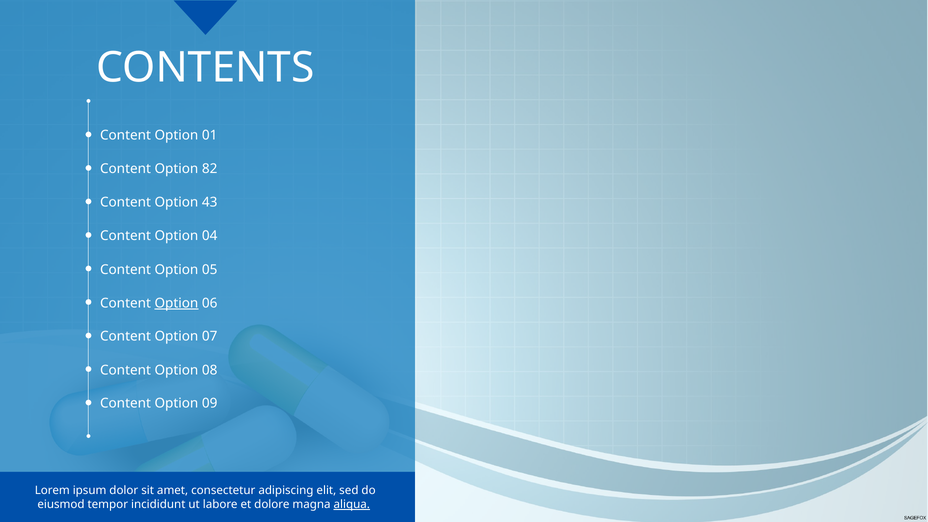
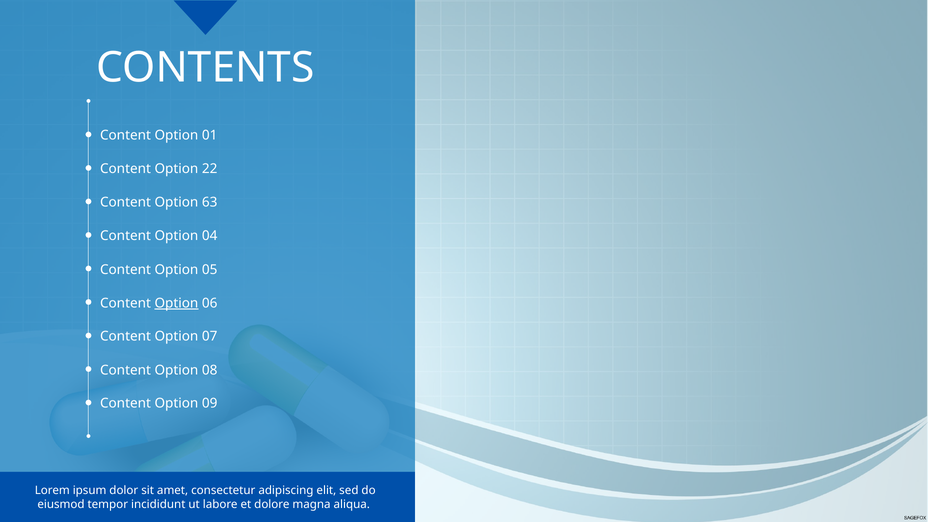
82: 82 -> 22 (210, 169)
43: 43 -> 63 (210, 202)
aliqua underline: present -> none (352, 504)
